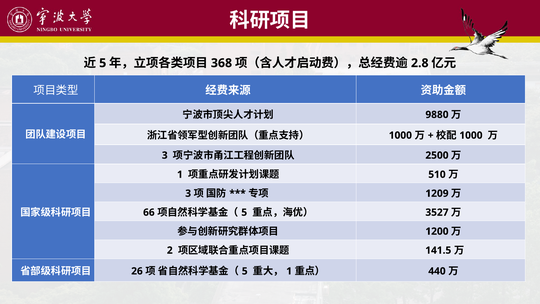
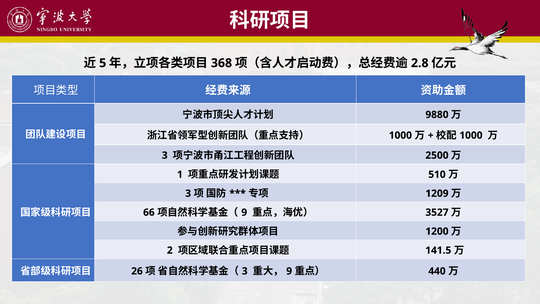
5: 5 -> 9 (244, 212)
5: 5 -> 3 (245, 271)
1: 1 -> 9 (289, 271)
